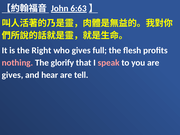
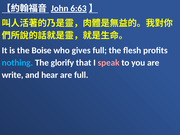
Right: Right -> Boise (42, 50)
nothing colour: pink -> light blue (17, 63)
gives: gives -> write (13, 75)
are tell: tell -> full (81, 75)
